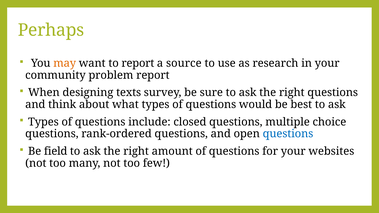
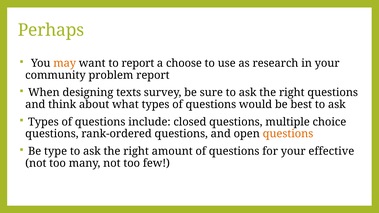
source: source -> choose (184, 63)
questions colour: blue -> orange (288, 134)
field: field -> type (56, 151)
websites: websites -> effective (331, 151)
